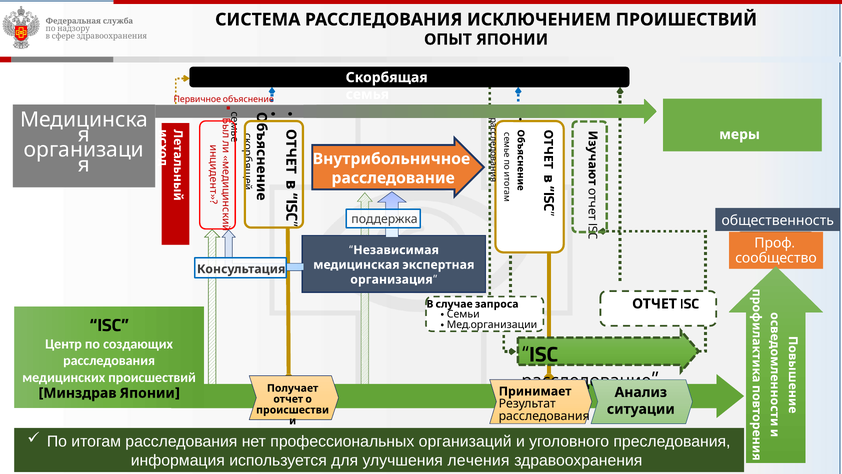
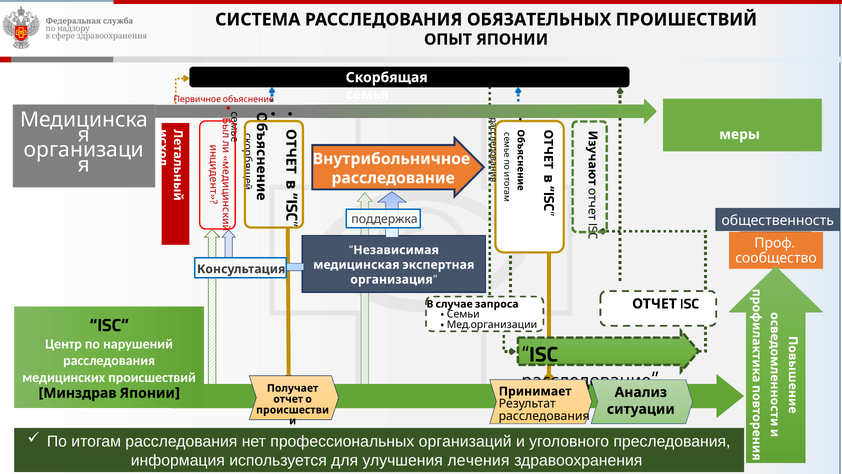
ИСКЛЮЧЕНИЕМ: ИСКЛЮЧЕНИЕМ -> ОБЯЗАТЕЛЬНЫХ (539, 20)
создающих: создающих -> нарушений (138, 344)
